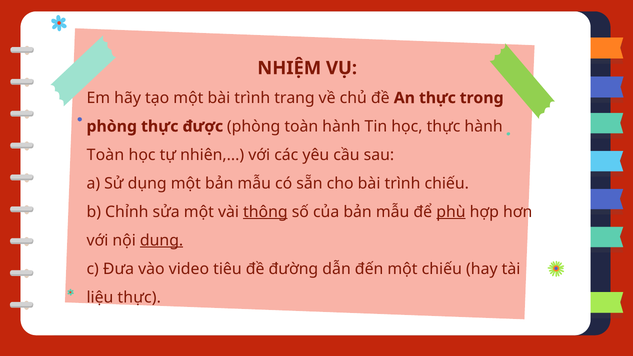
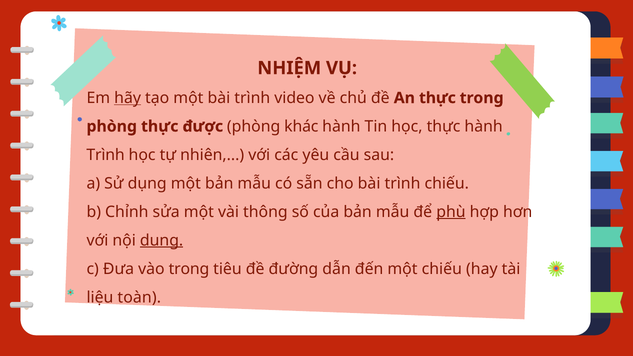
hãy underline: none -> present (128, 98)
trang: trang -> video (294, 98)
phòng toàn: toàn -> khác (301, 126)
Toàn: Toàn -> Trình (106, 155)
thông underline: present -> none (265, 212)
vào video: video -> trong (189, 269)
liệu thực: thực -> toàn (139, 297)
